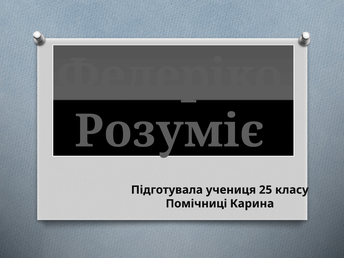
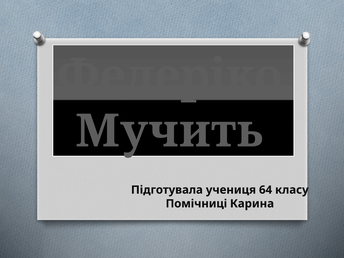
Розуміє: Розуміє -> Мучить (169, 131)
25: 25 -> 64 (266, 190)
